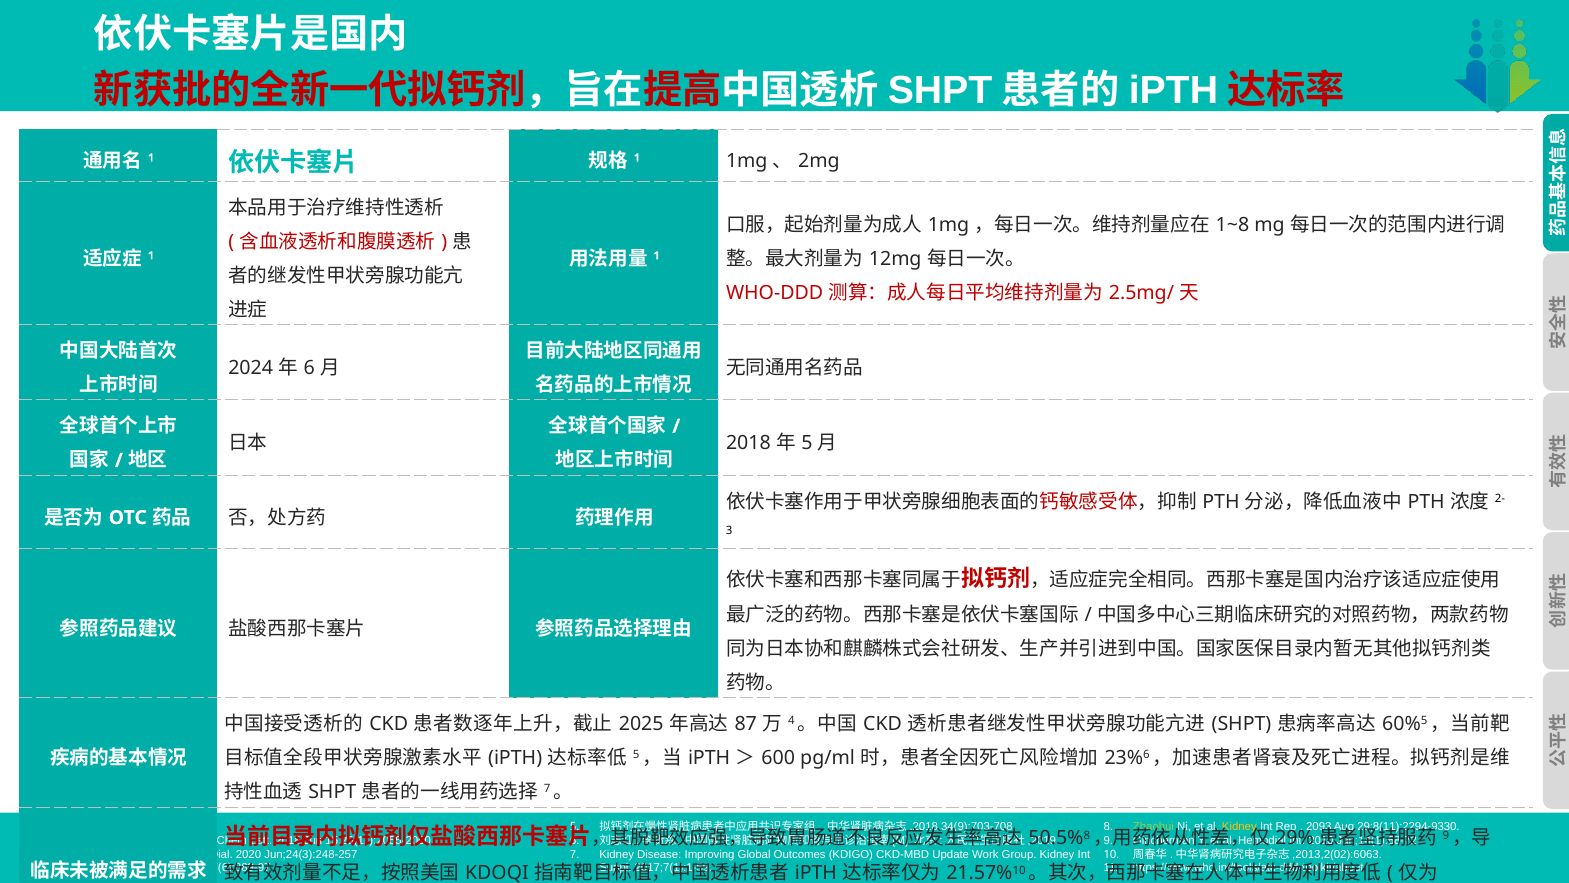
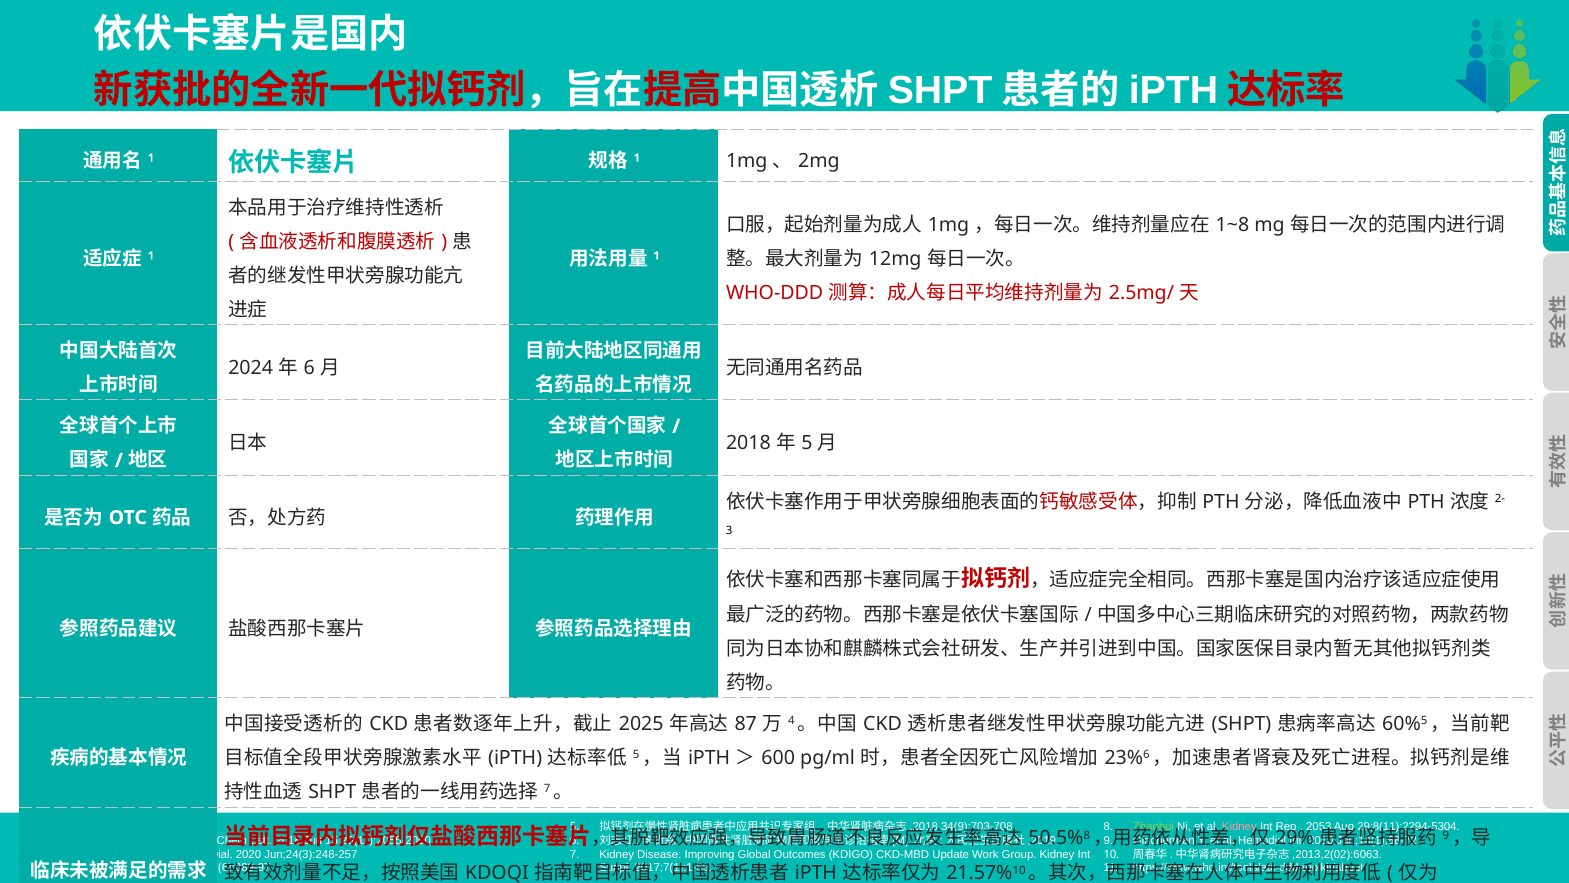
Kidney colour: yellow -> pink (1239, 826)
2093: 2093 -> 2053 (1319, 826)
29;8(11):2294-9330: 29;8(11):2294-9330 -> 29;8(11):2294-5304 (1408, 826)
